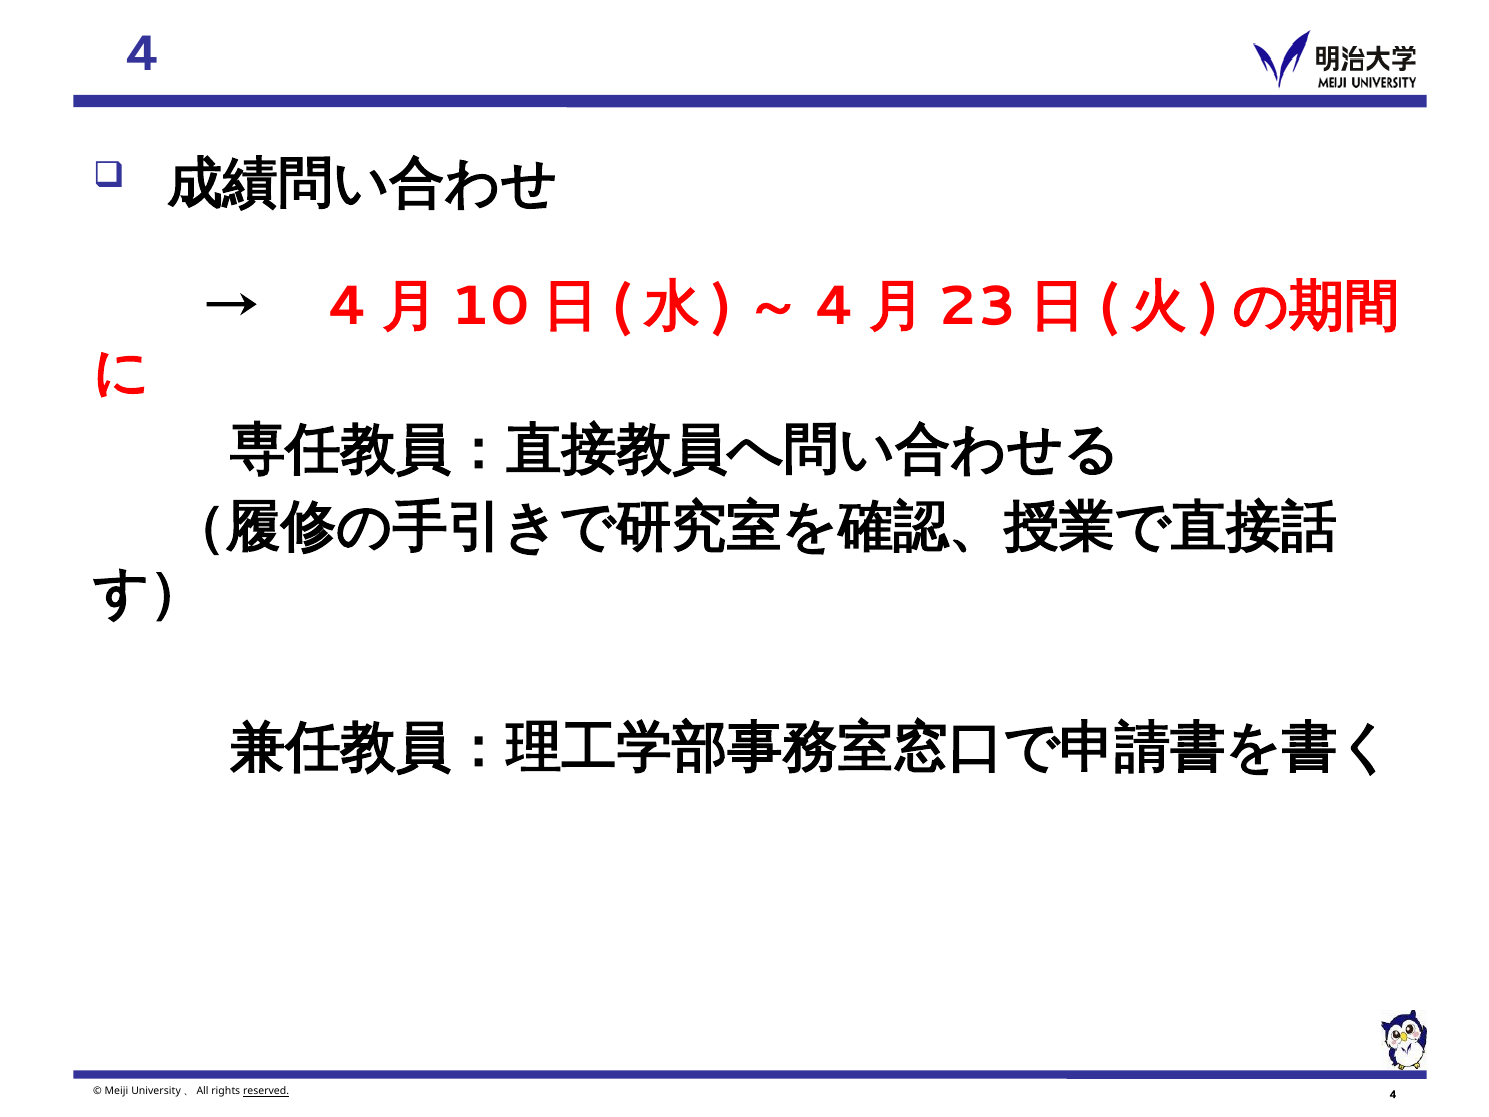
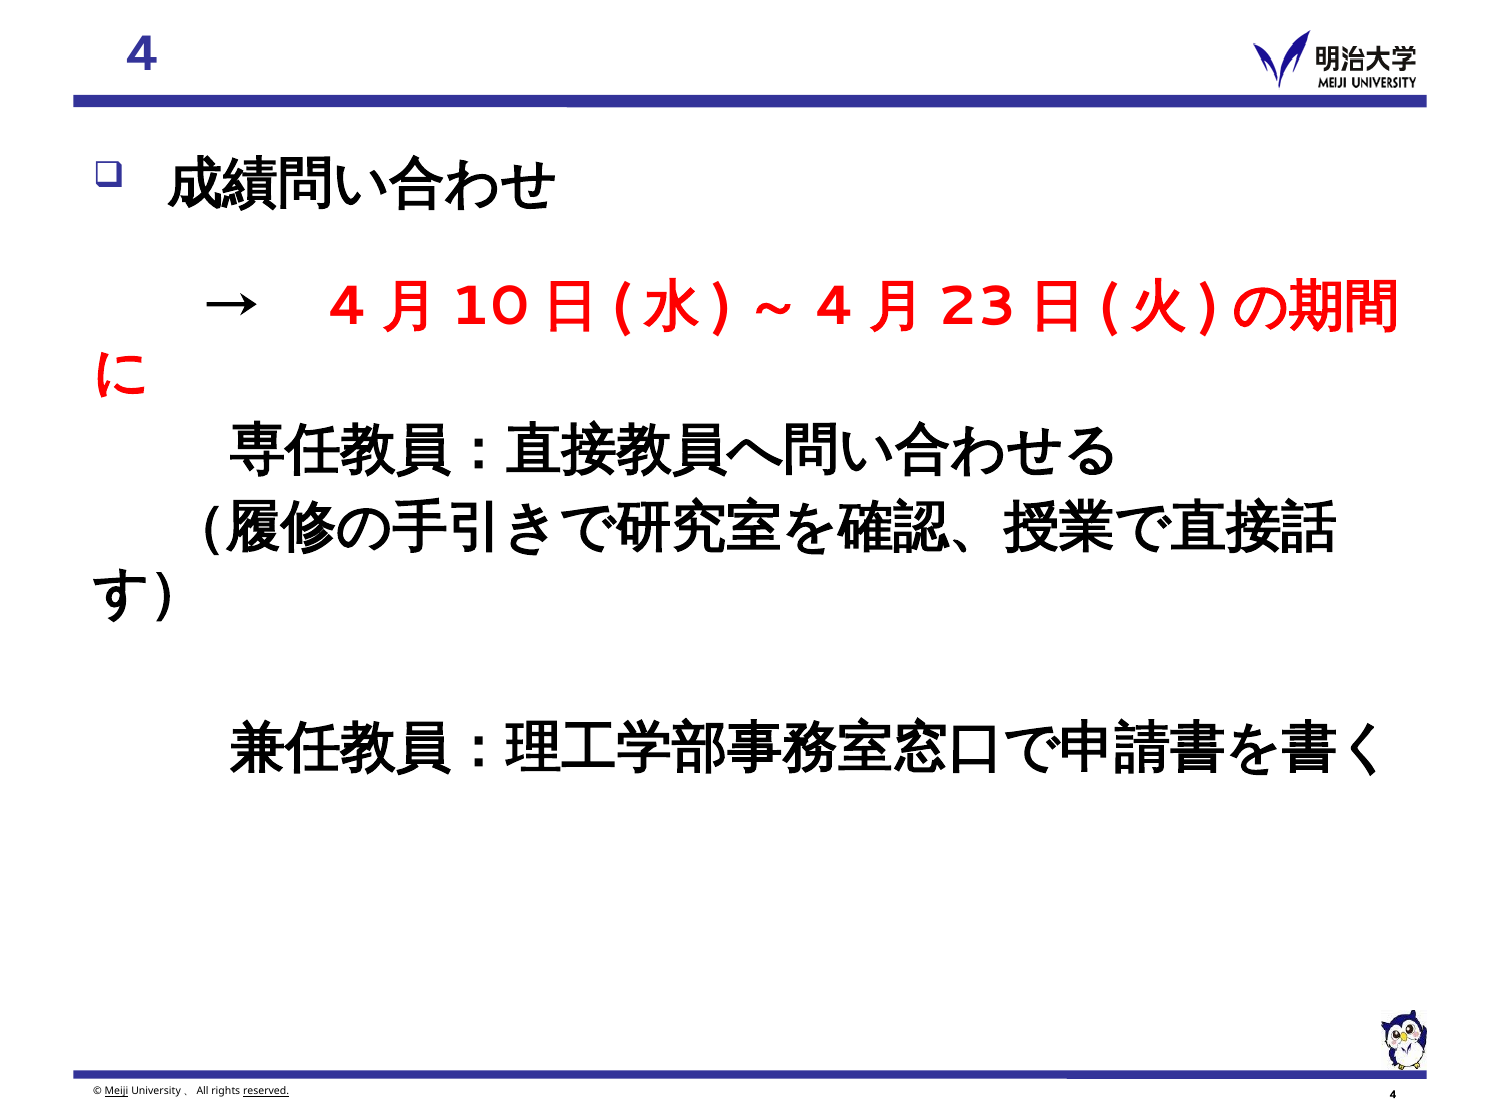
Meiji underline: none -> present (116, 1091)
